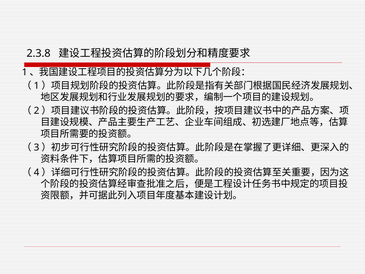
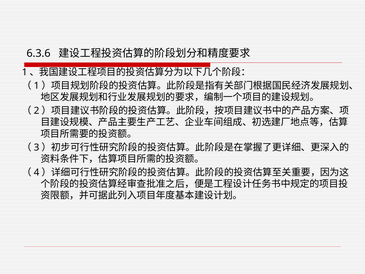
2.3.8: 2.3.8 -> 6.3.6 (39, 53)
